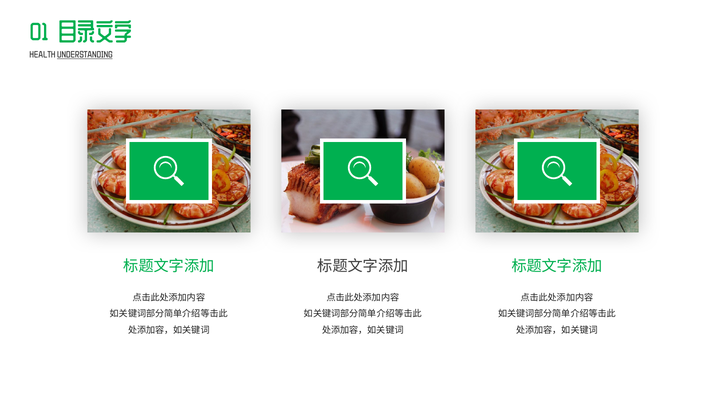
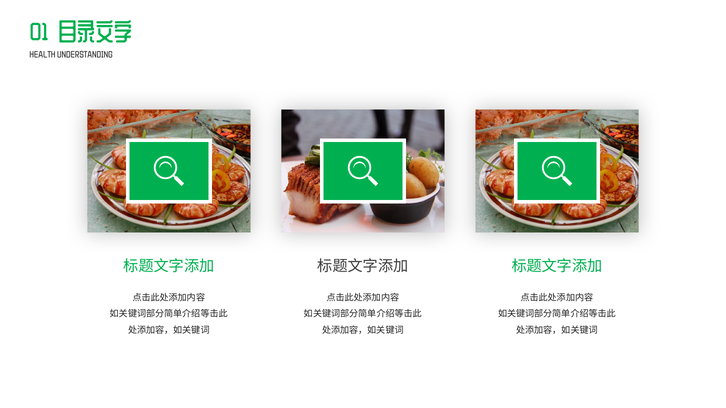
UNDERSTANDING underline: present -> none (85, 55)
